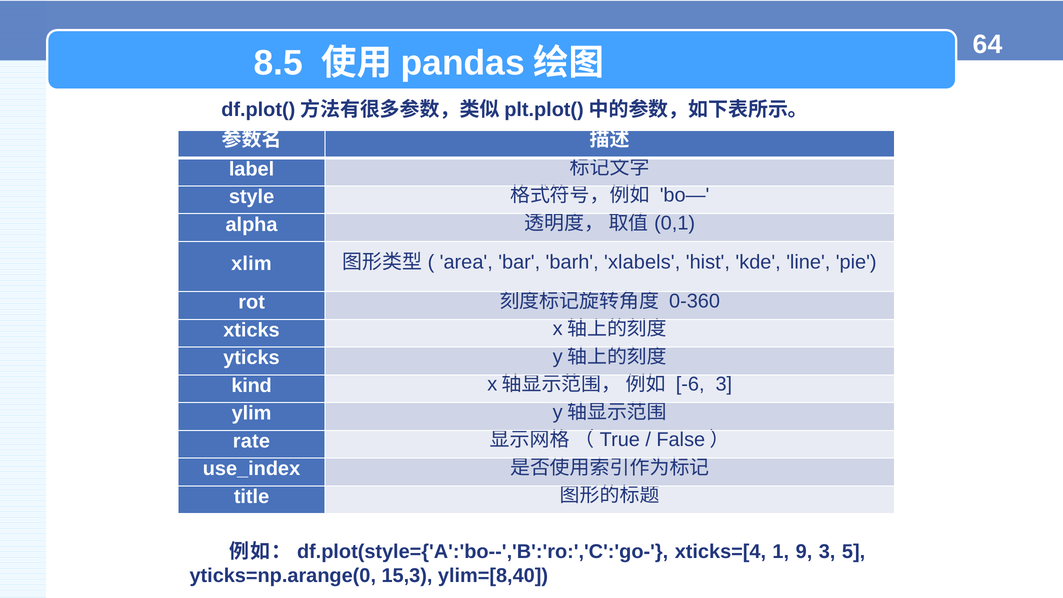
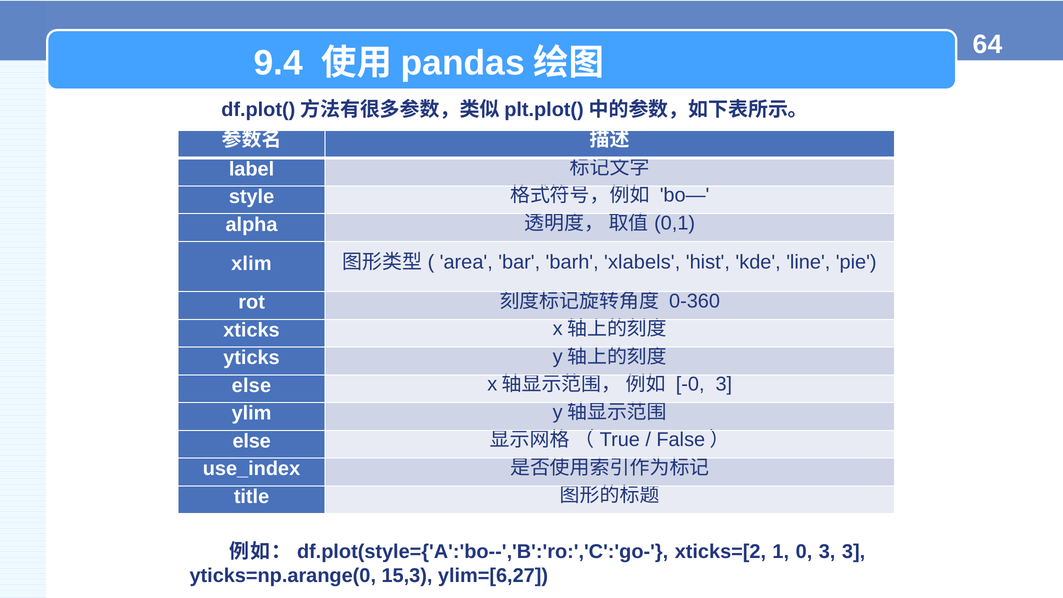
8.5: 8.5 -> 9.4 (278, 63)
kind: kind -> else (251, 386)
-6: -6 -> -0 (690, 384)
rate: rate -> else (252, 441)
xticks=[4: xticks=[4 -> xticks=[2 (720, 552)
9: 9 -> 0 (804, 552)
3 5: 5 -> 3 (854, 552)
ylim=[8,40: ylim=[8,40 -> ylim=[6,27 (493, 576)
